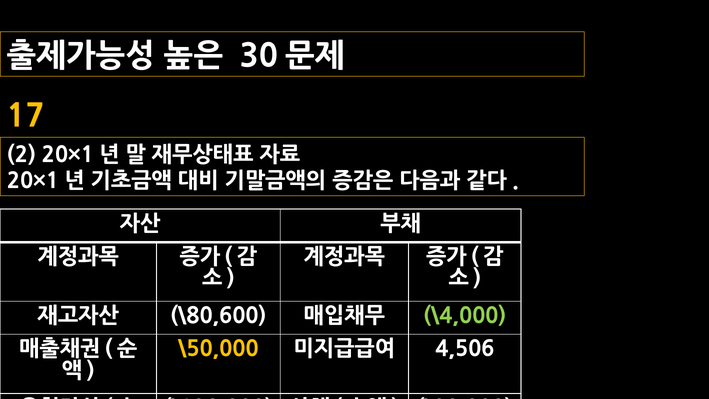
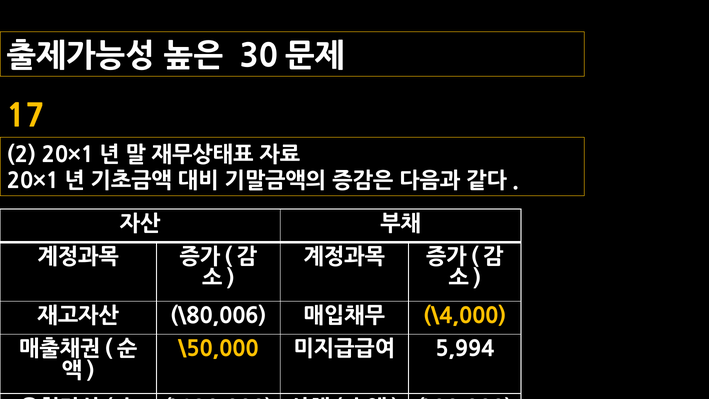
\80,600: \80,600 -> \80,006 (218, 316)
\4,000 colour: light green -> yellow (465, 316)
4,506: 4,506 -> 5,994 (465, 349)
